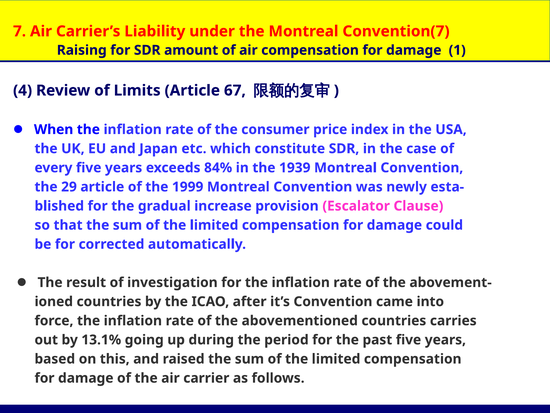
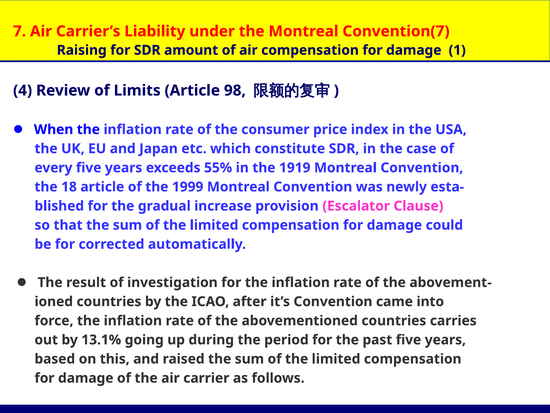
67: 67 -> 98 (235, 90)
84%: 84% -> 55% (218, 168)
1939: 1939 -> 1919 (295, 168)
29: 29 -> 18 (69, 187)
